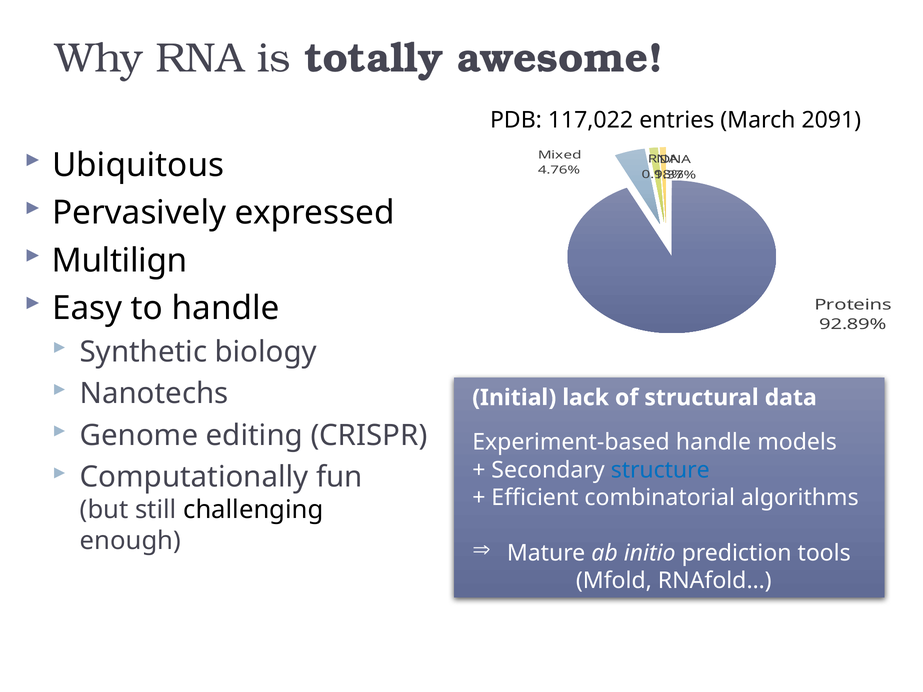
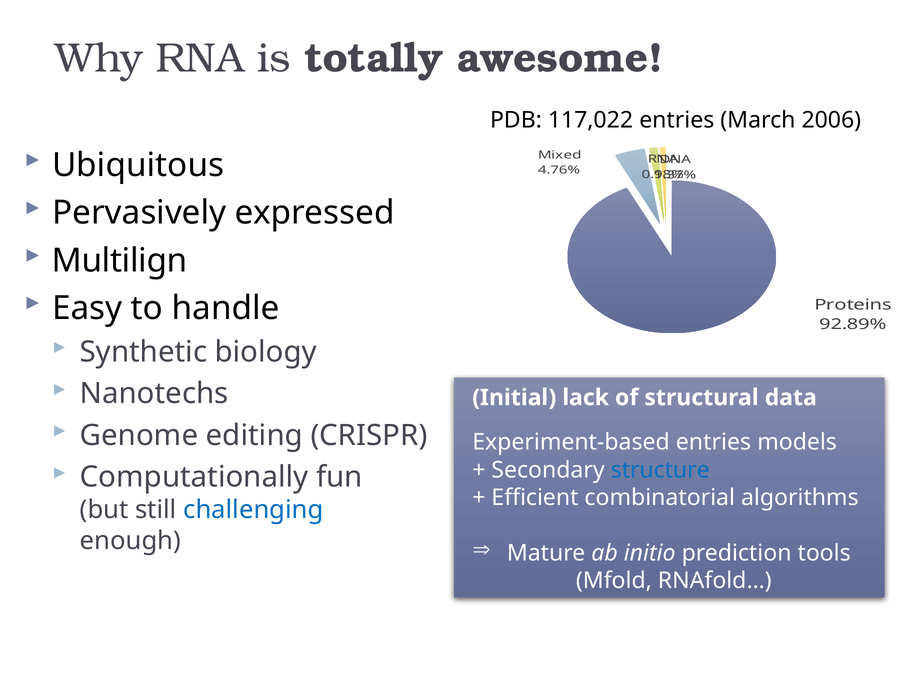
2091: 2091 -> 2006 (831, 120)
Experiment-based handle: handle -> entries (713, 442)
challenging colour: black -> blue (253, 510)
